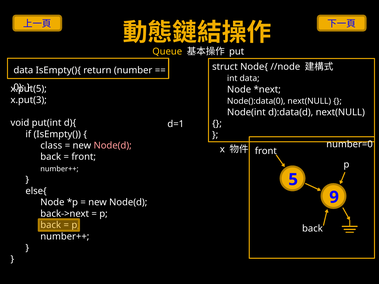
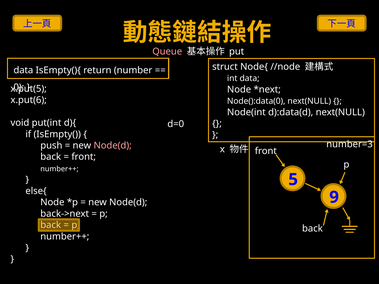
Queue colour: yellow -> pink (167, 51)
x.put(3: x.put(3 -> x.put(6 (29, 100)
d=1: d=1 -> d=0 (176, 124)
class: class -> push (51, 146)
number=0: number=0 -> number=3 (350, 144)
